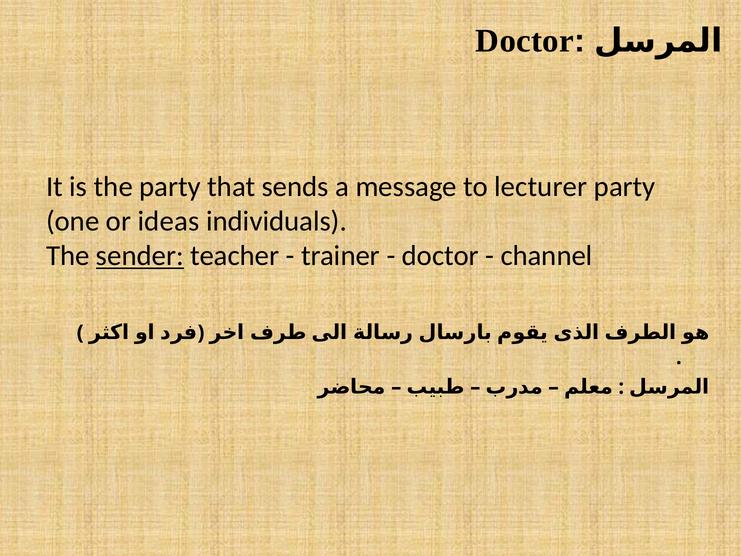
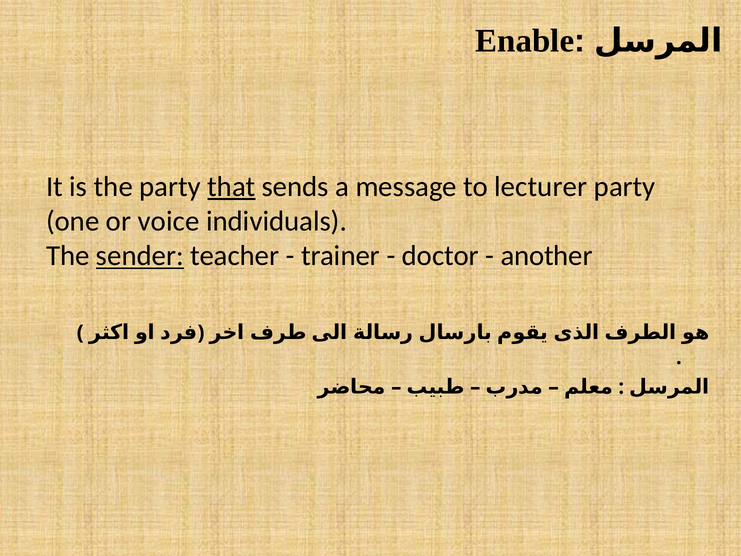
Doctor: Doctor -> Enable (525, 41)
that underline: none -> present (231, 187)
ideas: ideas -> voice (169, 221)
channel: channel -> another (547, 256)
